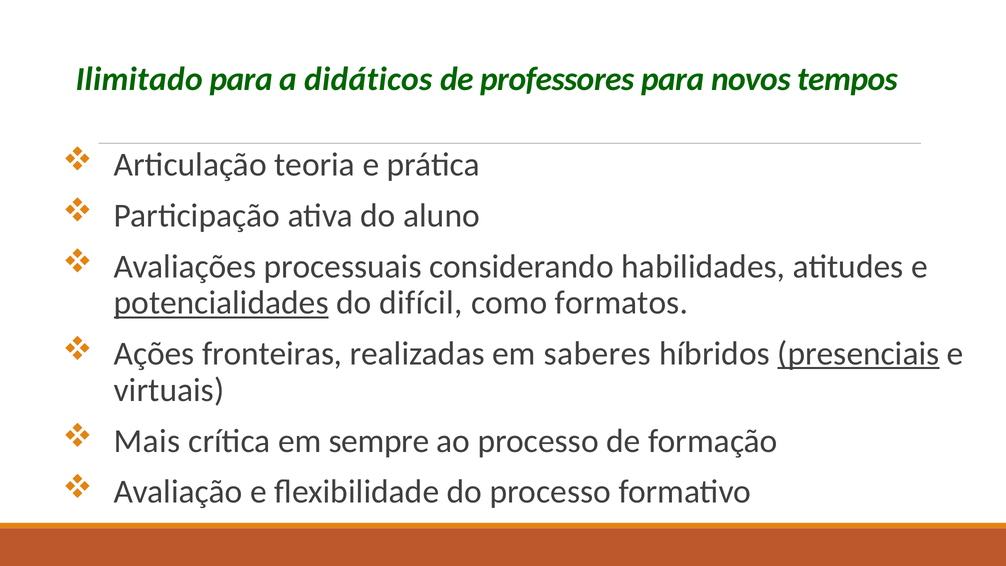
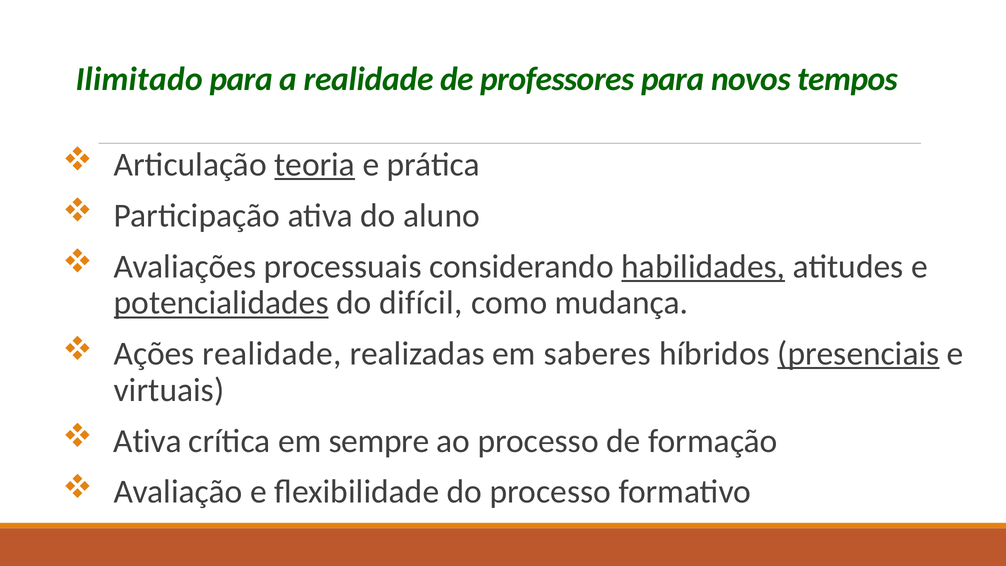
a didáticos: didáticos -> realidade (369, 79)
teoria underline: none -> present (315, 165)
habilidades underline: none -> present (703, 267)
formatos: formatos -> mudança (621, 303)
Ações fronteiras: fronteiras -> realidade (272, 354)
Mais: Mais -> Ativa (148, 441)
